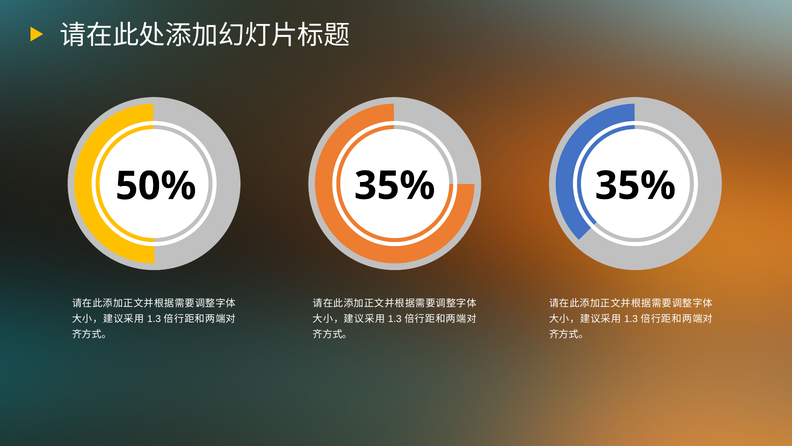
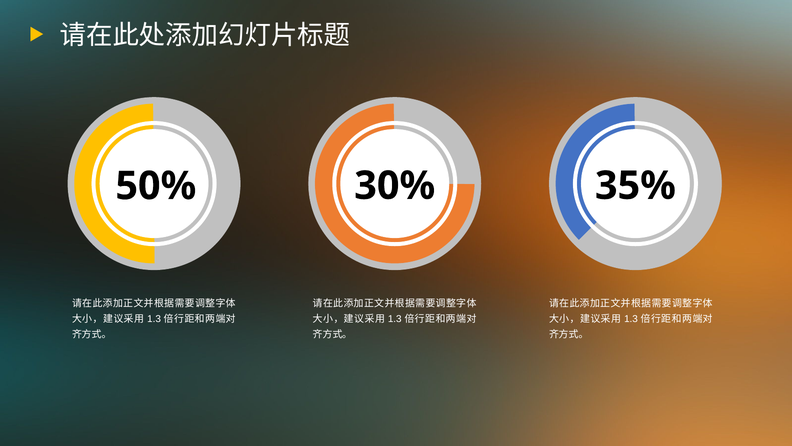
50% 35%: 35% -> 30% (395, 186)
